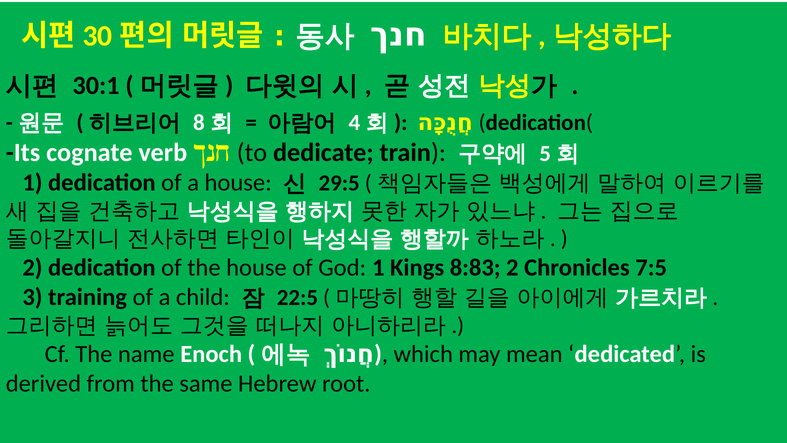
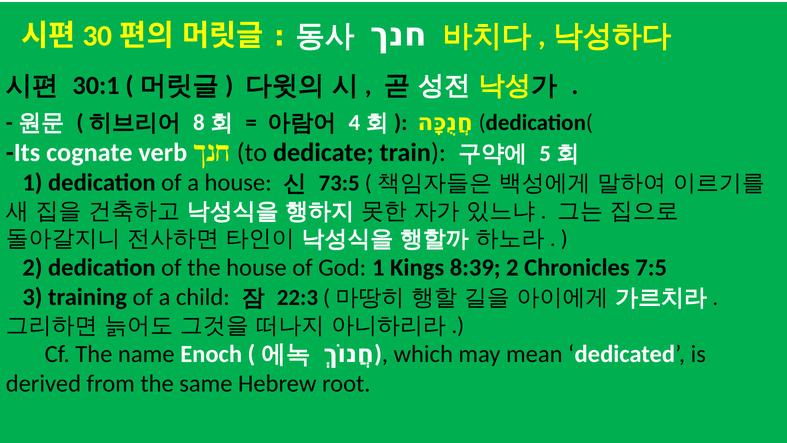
29:5: 29:5 -> 73:5 (339, 183)
8:83: 8:83 -> 8:39 (475, 267)
22:5: 22:5 -> 22:3 (297, 297)
